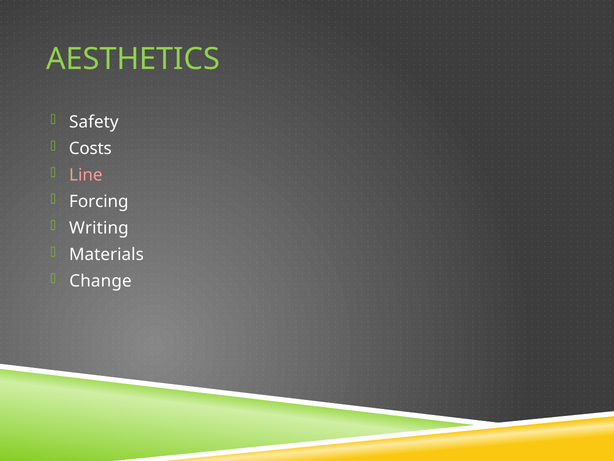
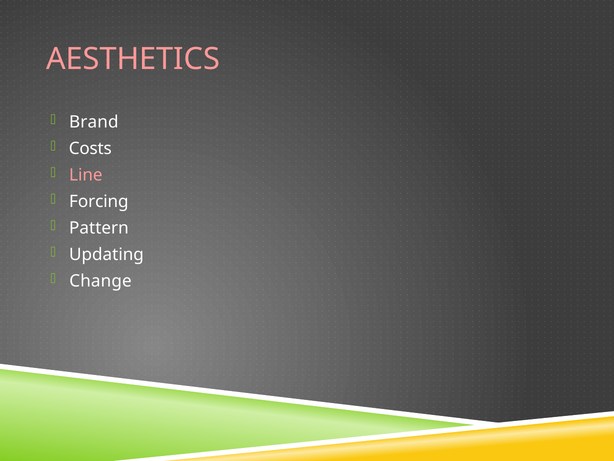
AESTHETICS colour: light green -> pink (133, 59)
Safety: Safety -> Brand (94, 122)
Writing: Writing -> Pattern (99, 228)
Materials: Materials -> Updating (106, 254)
